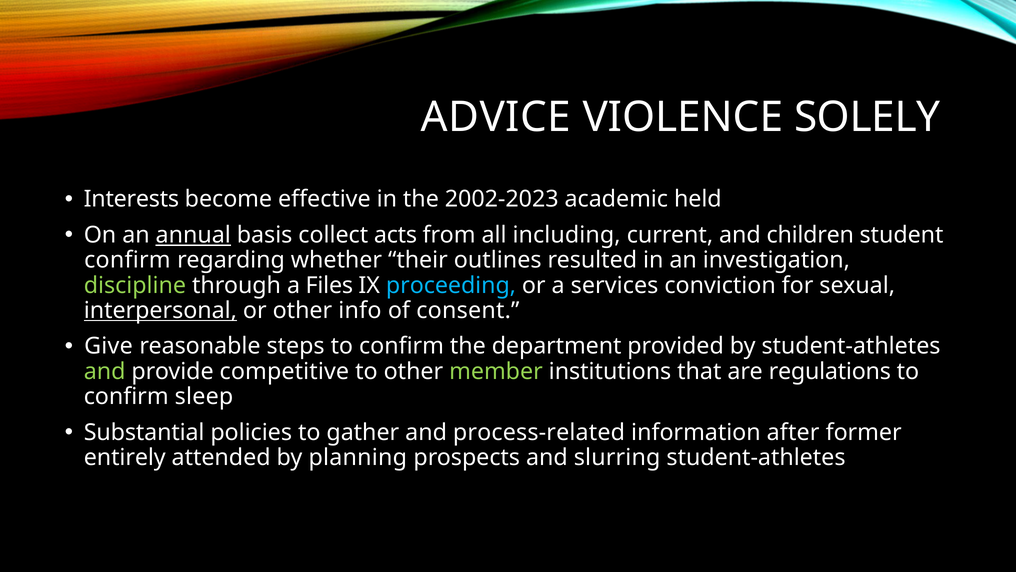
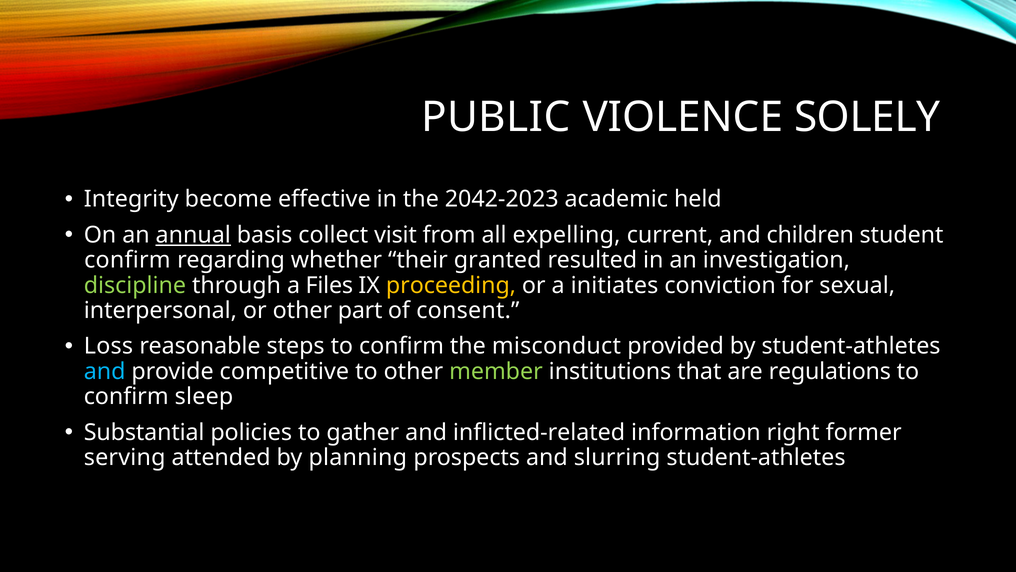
ADVICE: ADVICE -> PUBLIC (496, 117)
Interests: Interests -> Integrity (131, 199)
2002-2023: 2002-2023 -> 2042-2023 (502, 199)
acts: acts -> visit (396, 235)
including: including -> expelling (566, 235)
outlines: outlines -> granted (498, 260)
proceeding colour: light blue -> yellow (451, 285)
services: services -> initiates (614, 285)
interpersonal underline: present -> none (160, 310)
info: info -> part (360, 310)
Give: Give -> Loss (108, 346)
department: department -> misconduct (556, 346)
and colour: light green -> light blue (105, 371)
process-related: process-related -> inflicted-related (539, 432)
after: after -> right (793, 432)
entirely: entirely -> serving (125, 457)
